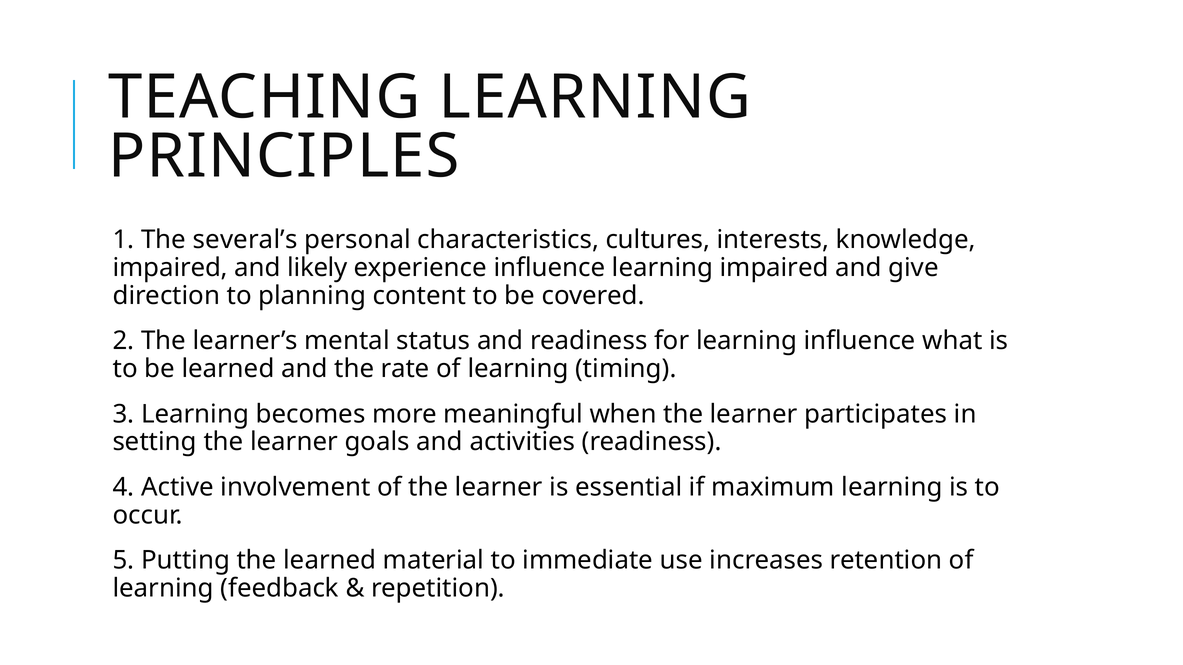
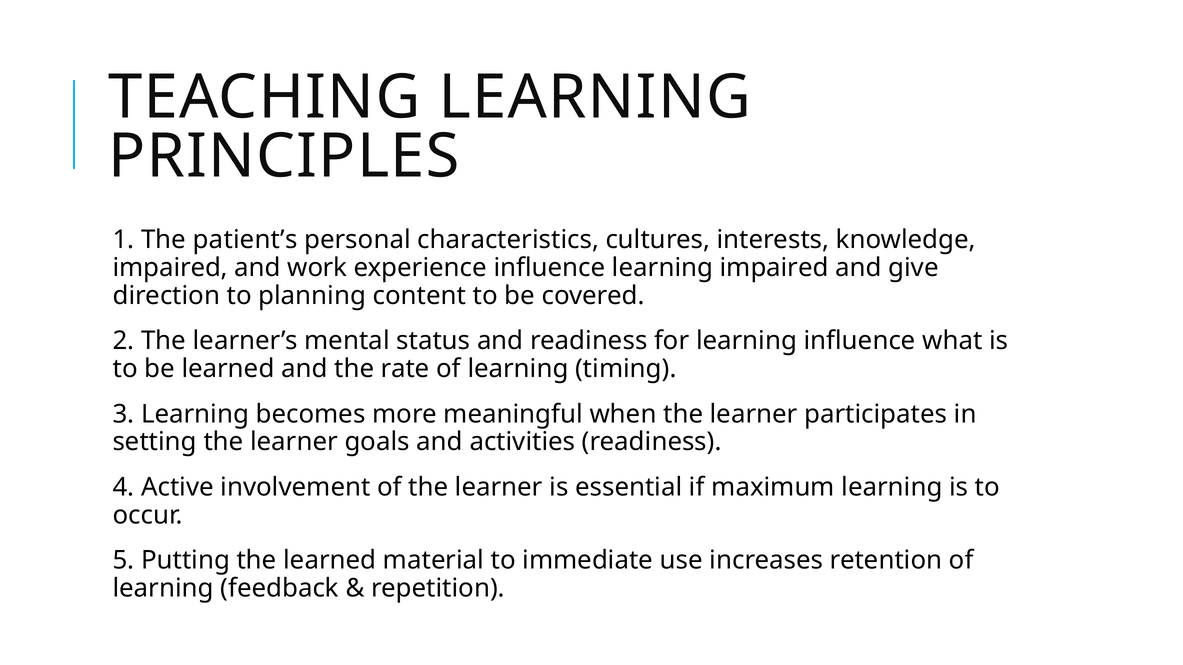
several’s: several’s -> patient’s (245, 240)
likely: likely -> work (317, 268)
